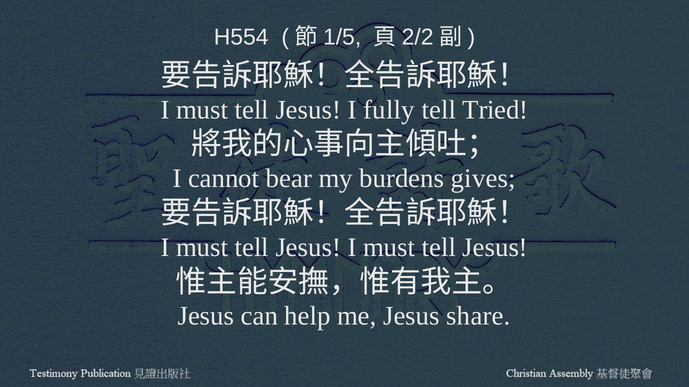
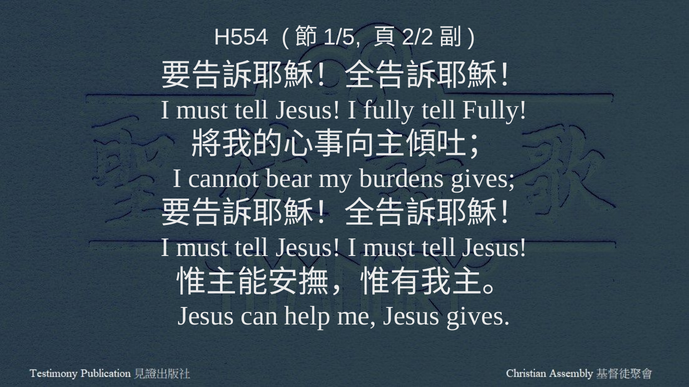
tell Tried: Tried -> Fully (495, 110)
Jesus share: share -> gives (478, 317)
